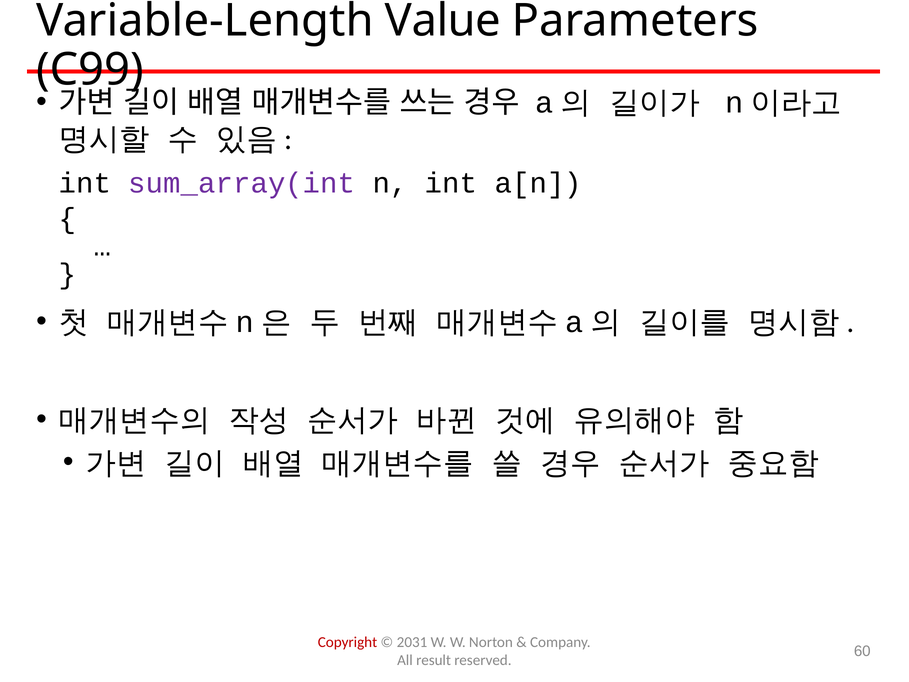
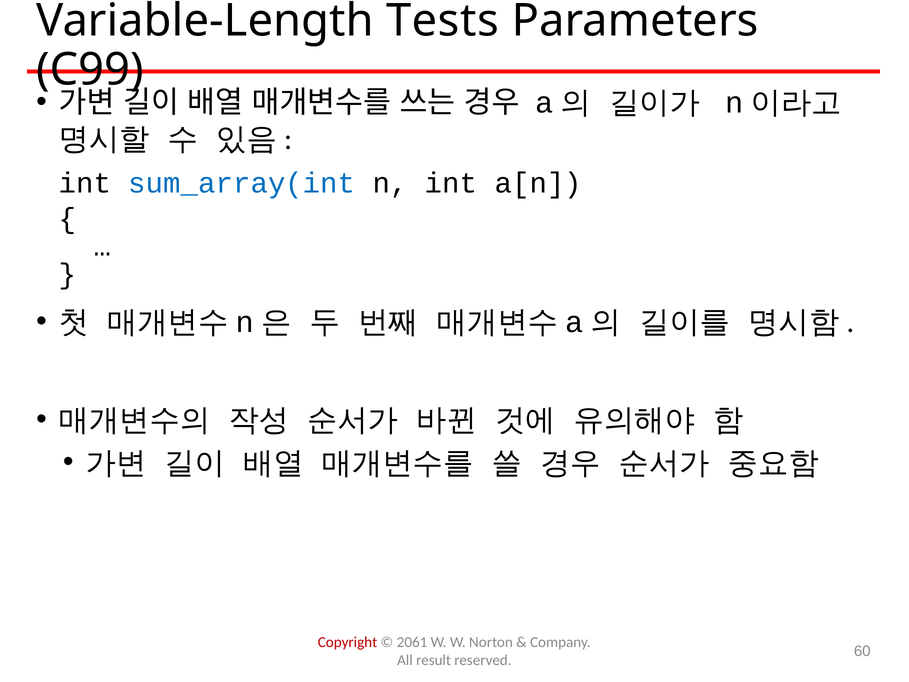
Value: Value -> Tests (442, 21)
sum_array(int colour: purple -> blue (242, 183)
2031: 2031 -> 2061 (412, 642)
